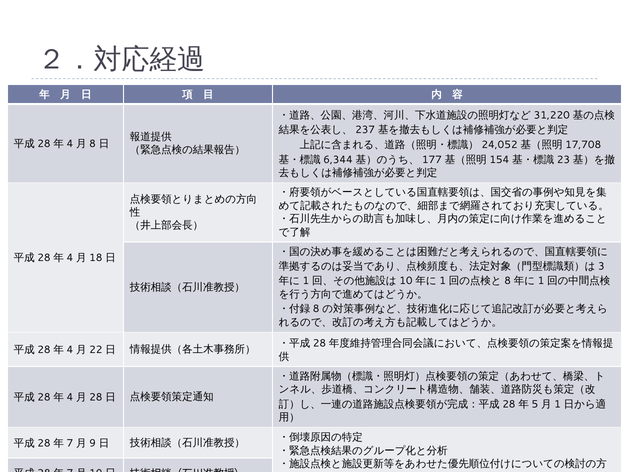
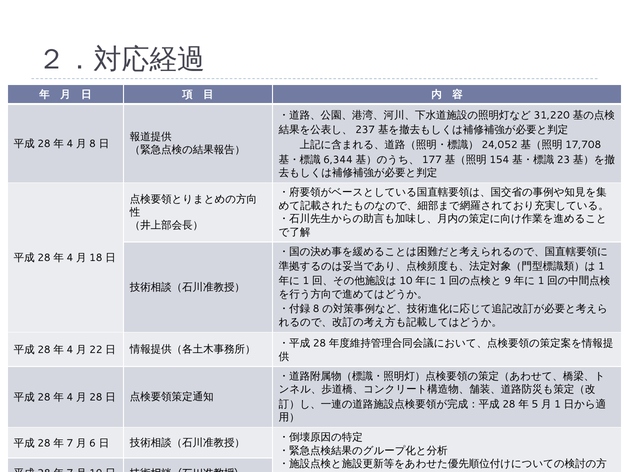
3: 3 -> 1 (601, 266)
8: 8 -> 9 (508, 281)
9: 9 -> 6 (93, 443)
